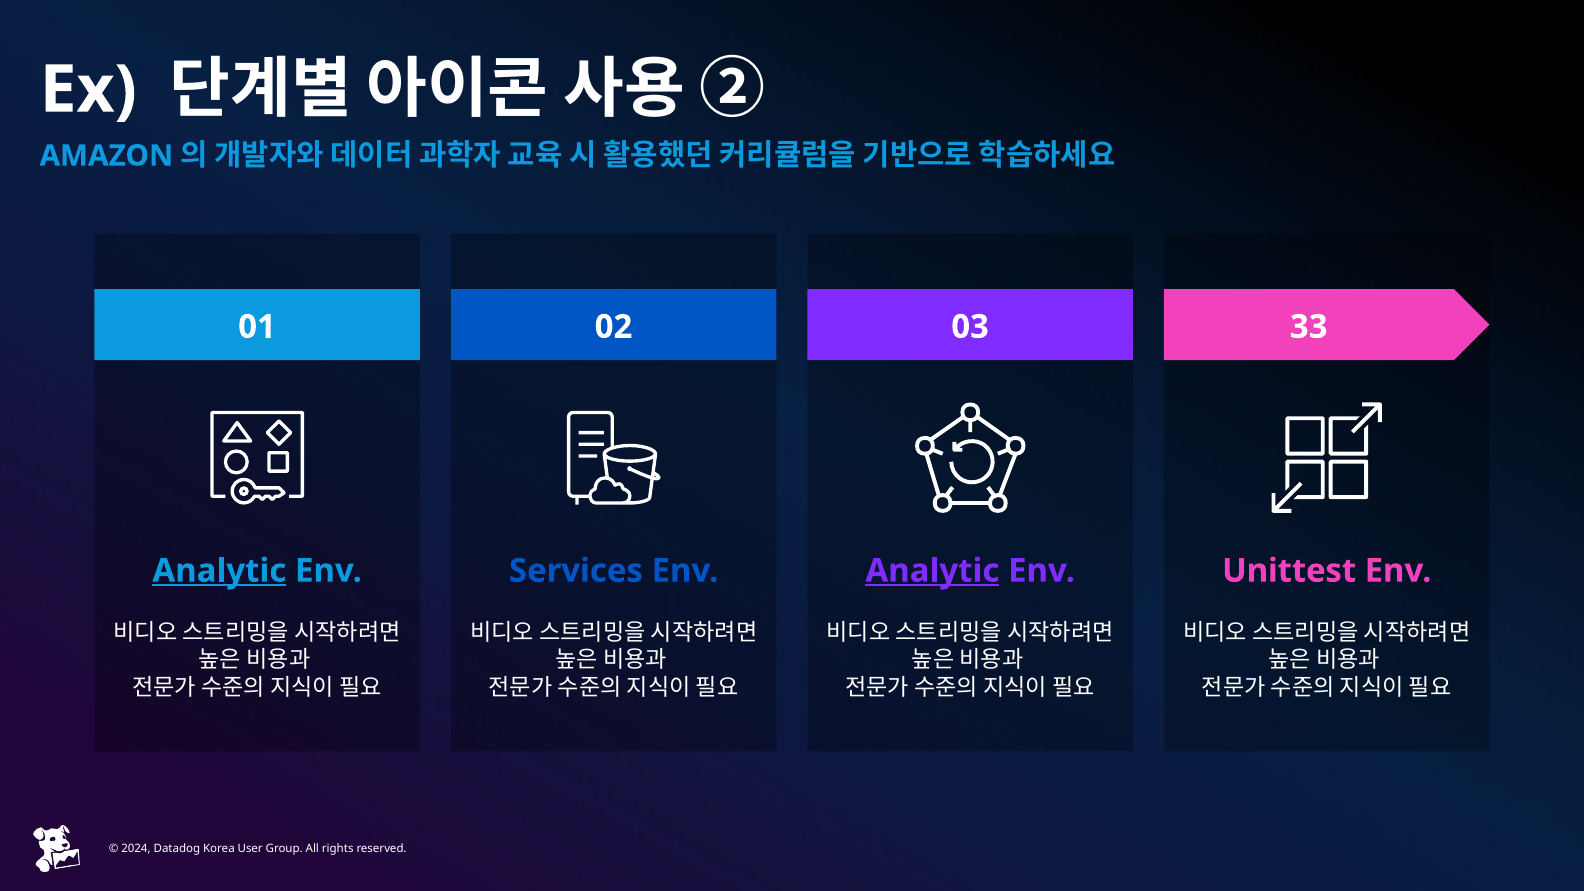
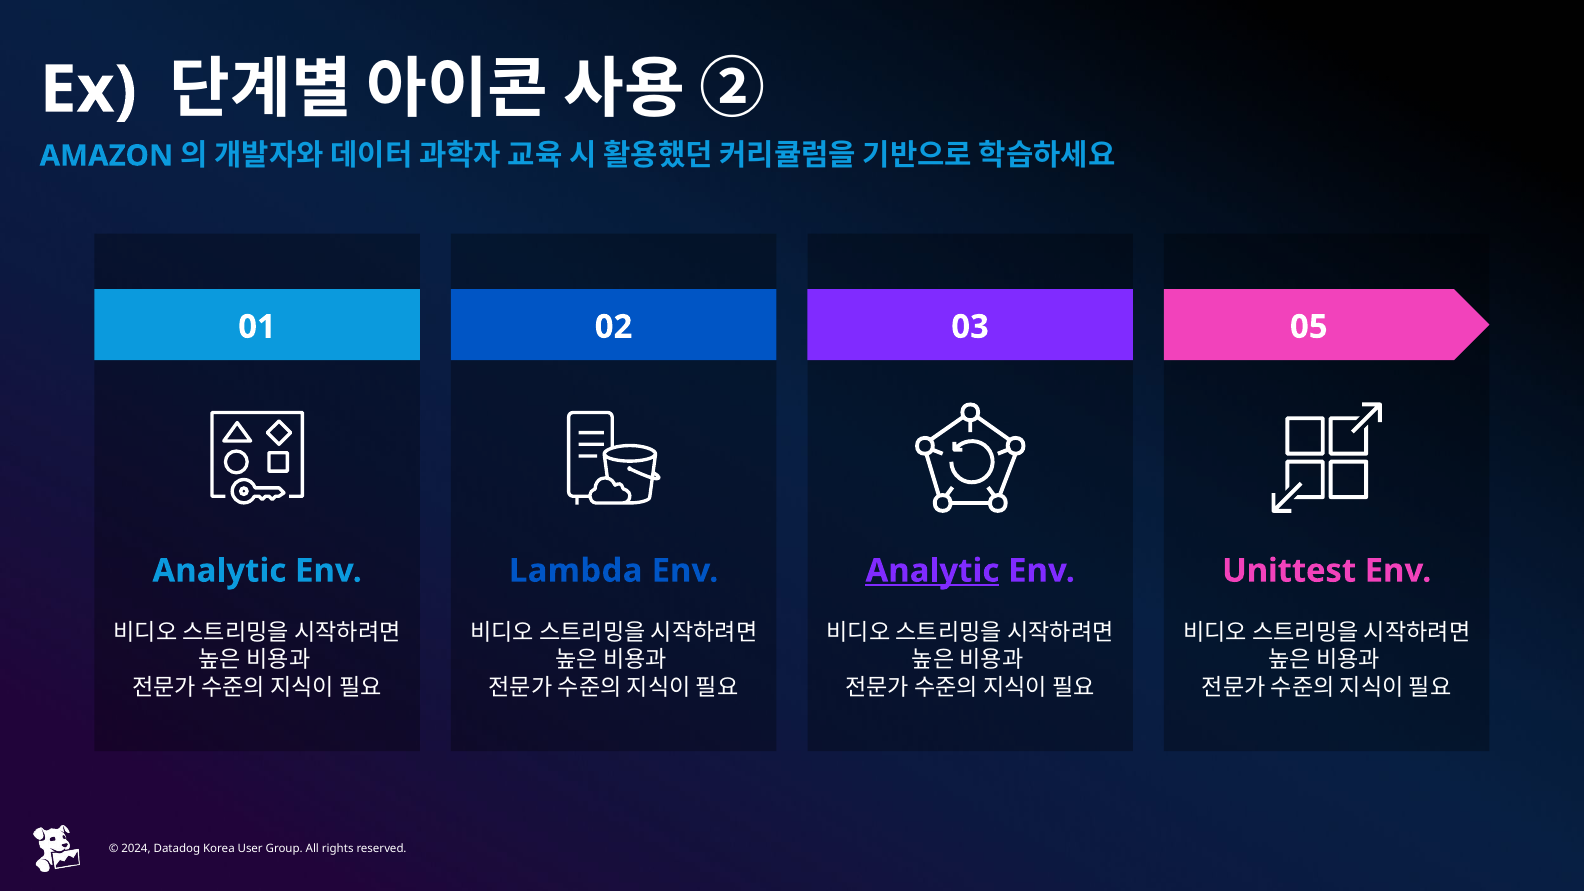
33: 33 -> 05 (1309, 327)
Analytic underline: present -> none (219, 571)
Services: Services -> Lambda (576, 571)
